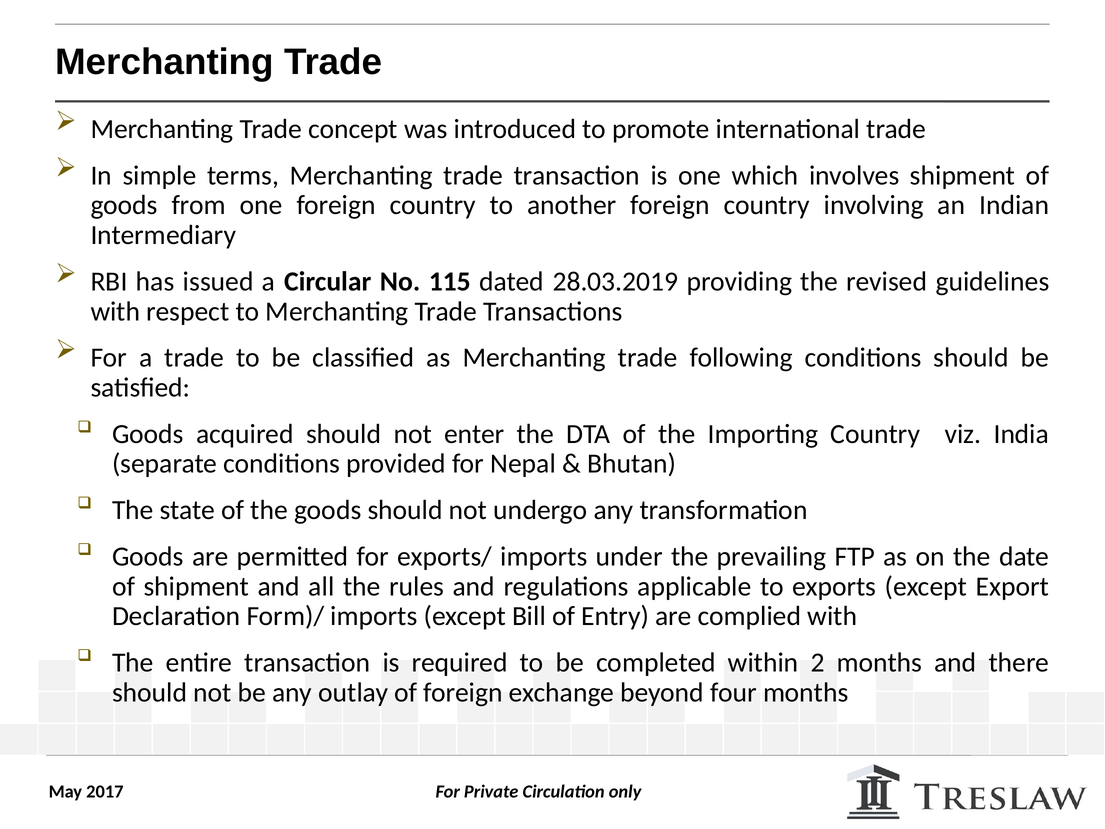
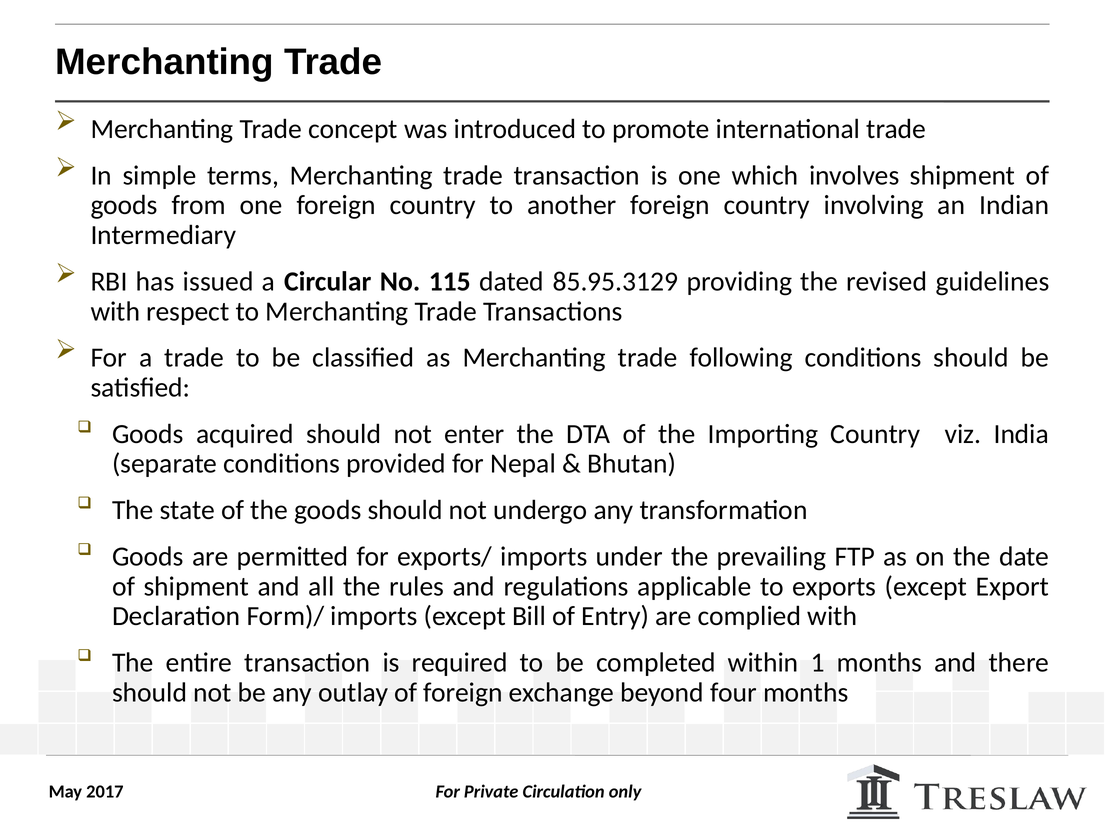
28.03.2019: 28.03.2019 -> 85.95.3129 (615, 281)
2: 2 -> 1 (818, 663)
